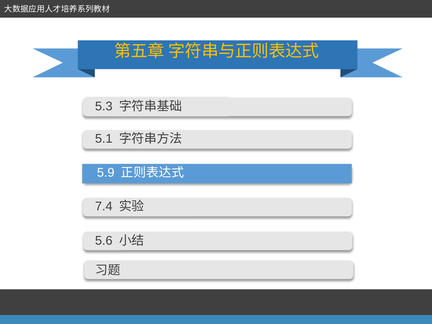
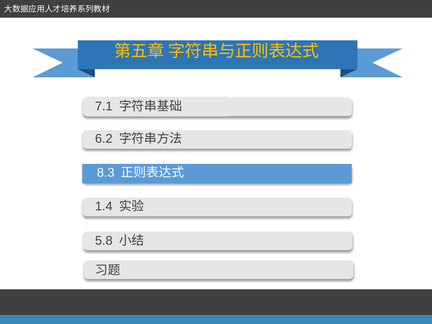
5.3: 5.3 -> 7.1 (104, 106)
5.1: 5.1 -> 6.2 (104, 139)
5.9: 5.9 -> 8.3 (106, 173)
7.4: 7.4 -> 1.4 (104, 206)
5.6: 5.6 -> 5.8 (104, 241)
